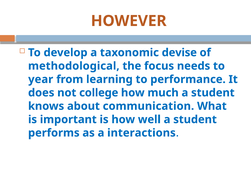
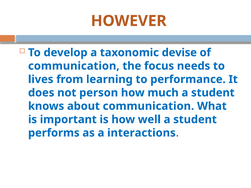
methodological: methodological -> communication (74, 66)
year: year -> lives (41, 79)
college: college -> person (99, 93)
